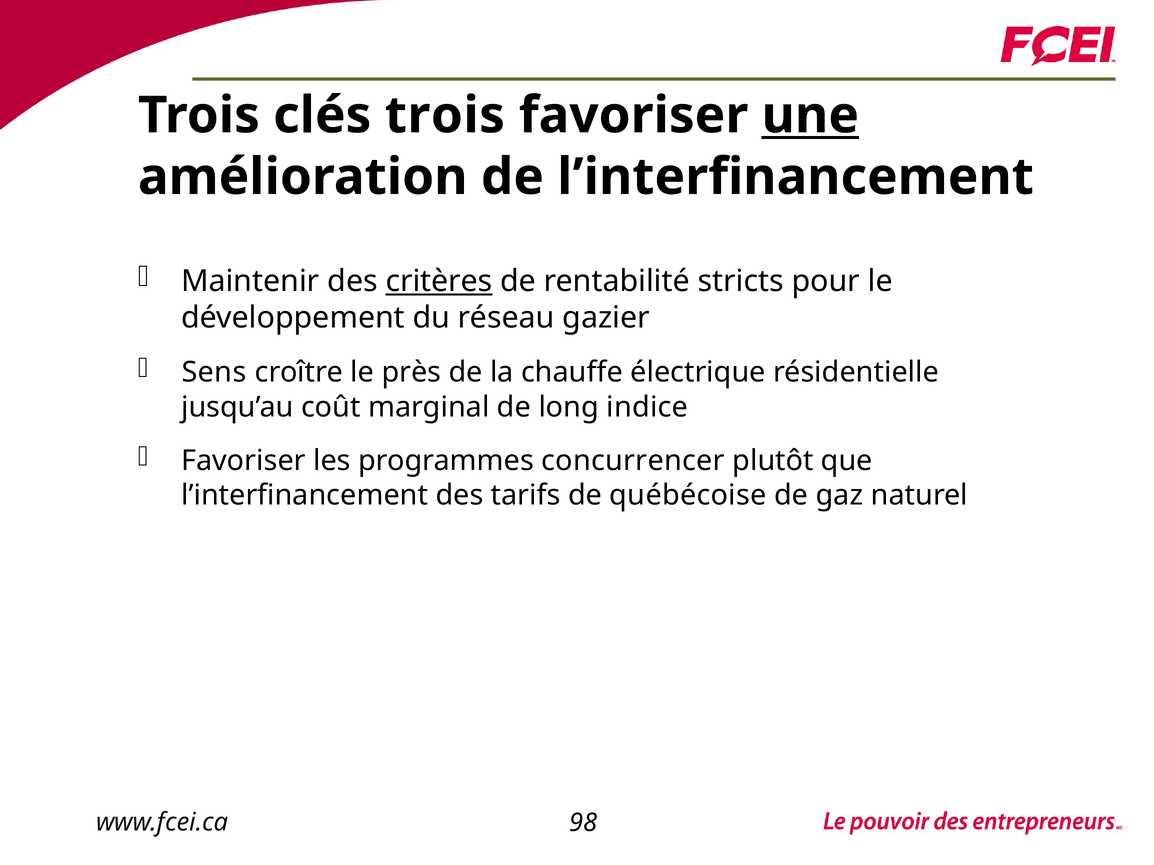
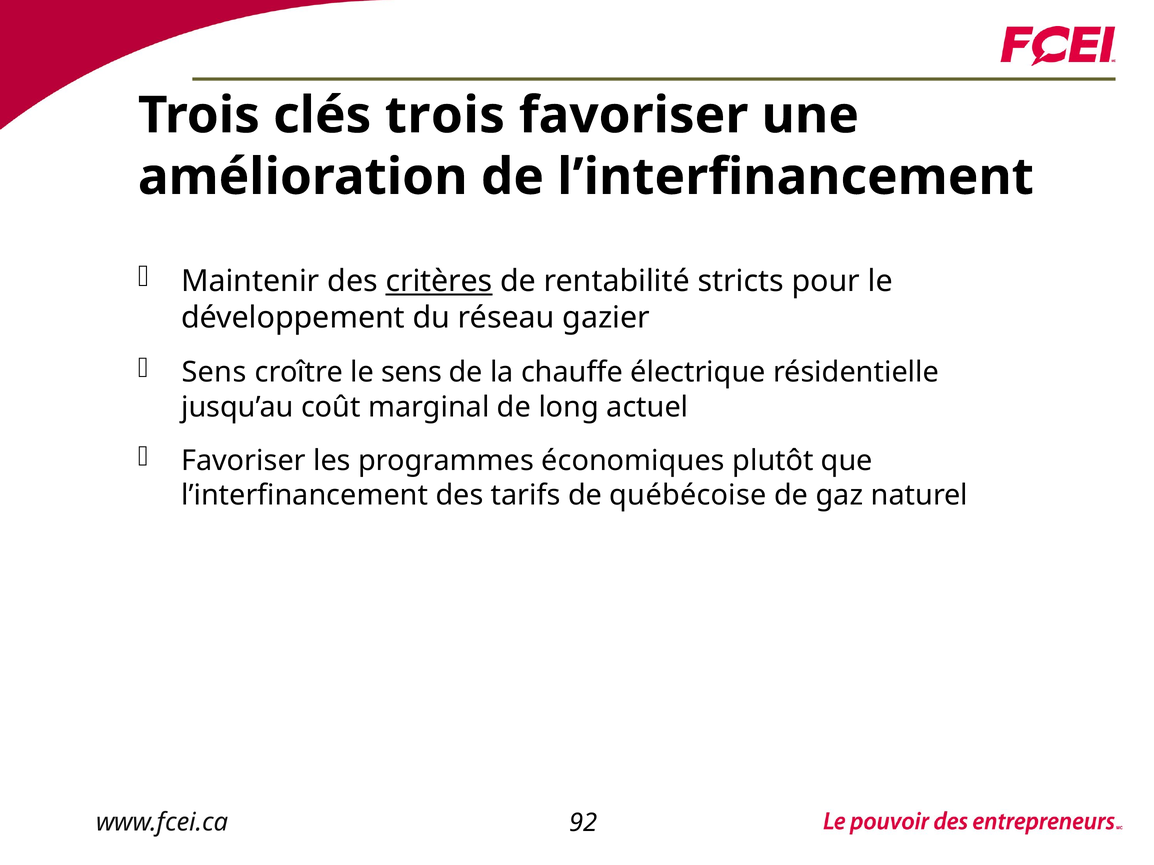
une underline: present -> none (810, 116)
le près: près -> sens (411, 373)
indice: indice -> actuel (647, 407)
concurrencer: concurrencer -> économiques (633, 461)
98: 98 -> 92 (583, 823)
